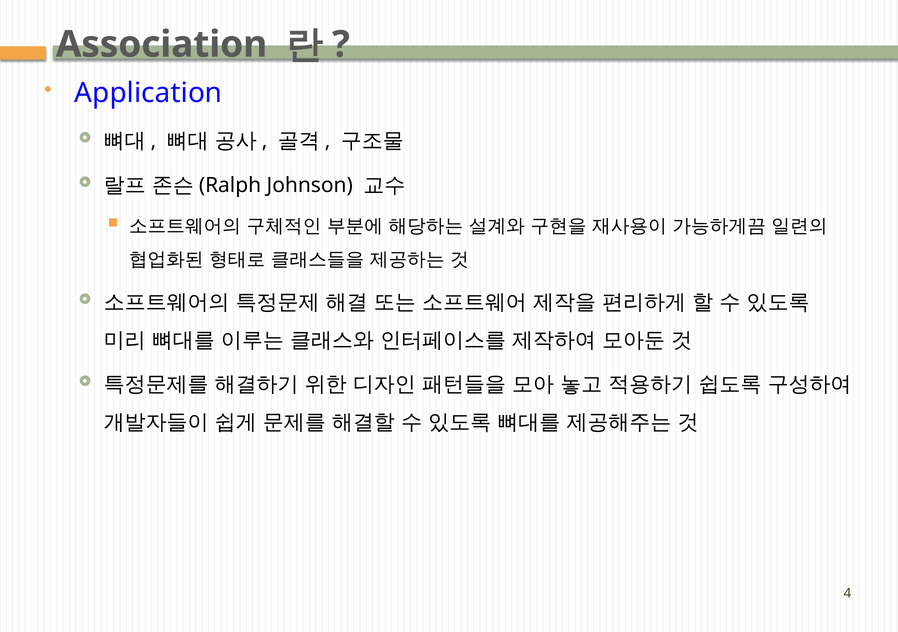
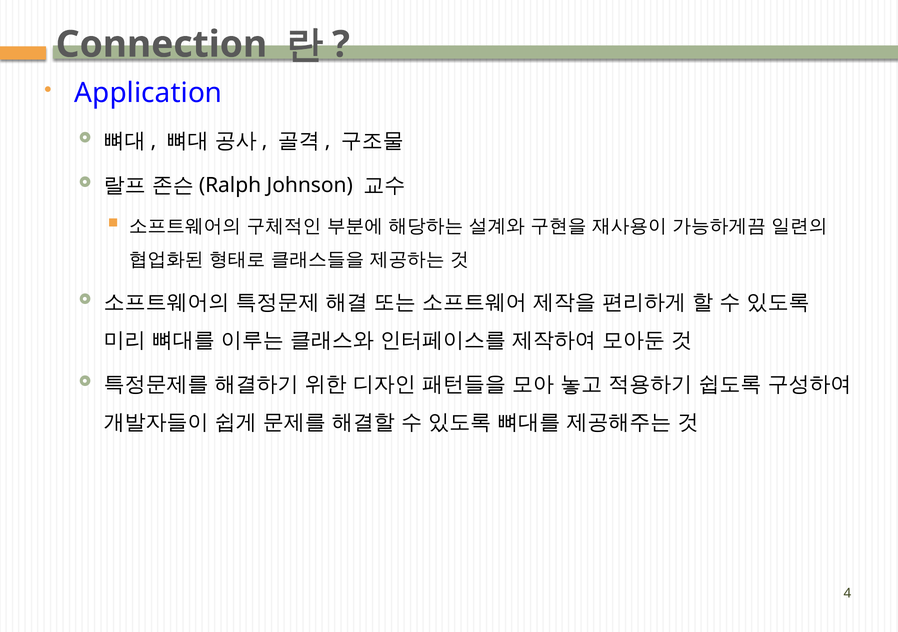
Association: Association -> Connection (161, 44)
